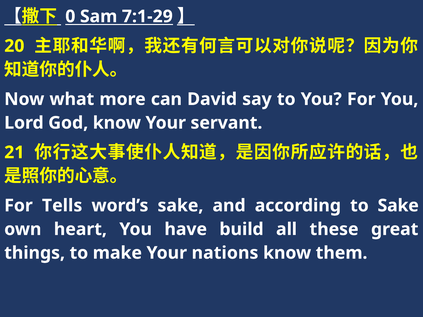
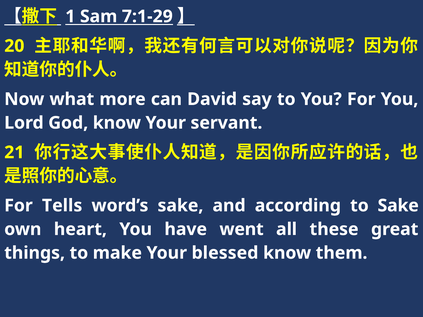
0: 0 -> 1 (70, 16)
build: build -> went (242, 229)
nations: nations -> blessed (225, 253)
